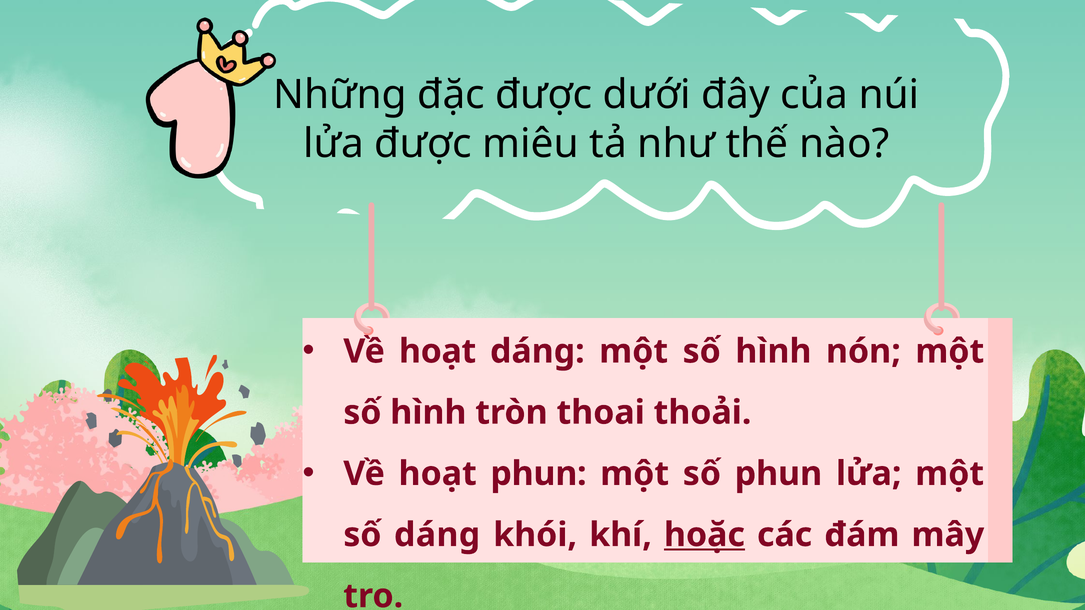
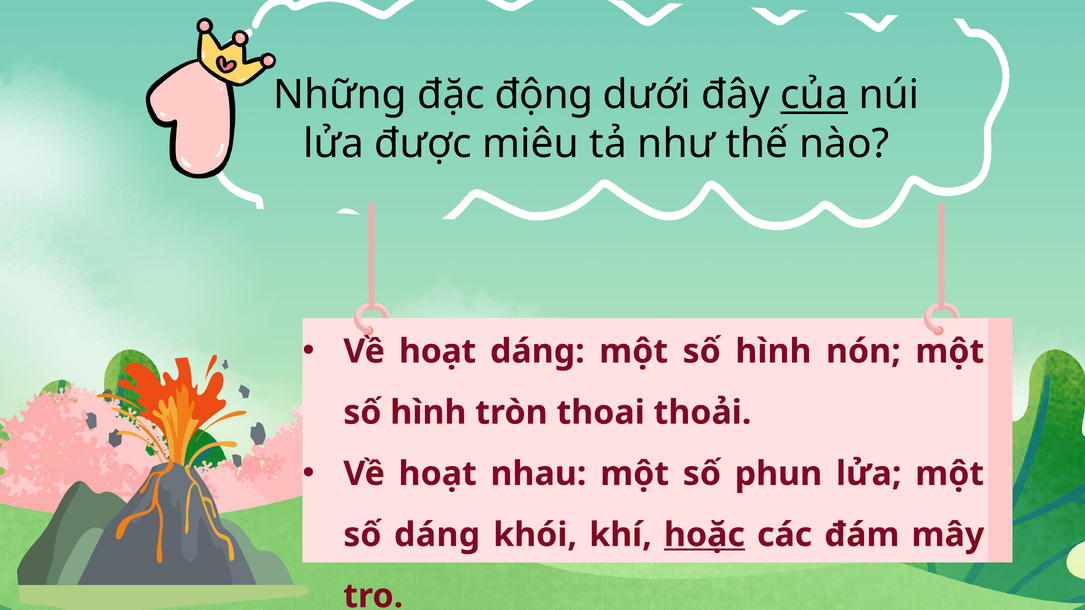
đặc được: được -> động (544, 95)
của underline: none -> present (814, 95)
hoạt phun: phun -> nhau (538, 474)
